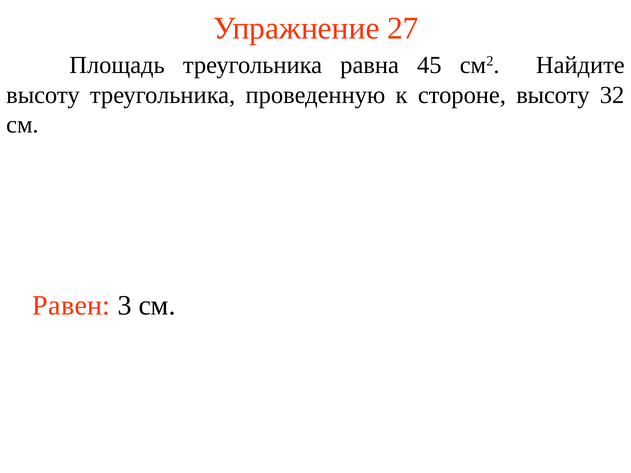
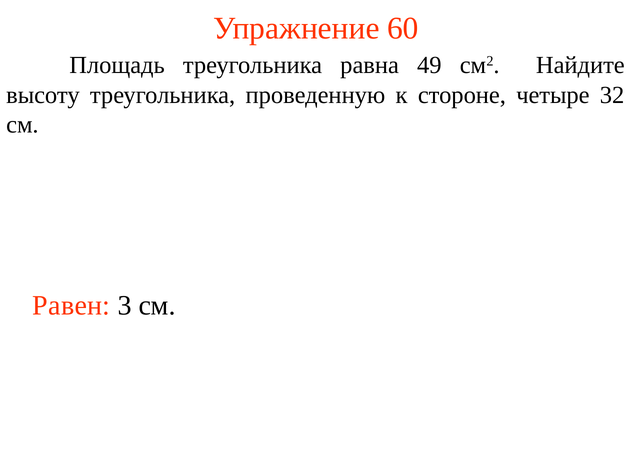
27: 27 -> 60 (403, 28)
45: 45 -> 49 (429, 65)
стороне высоту: высоту -> четыре (553, 95)
